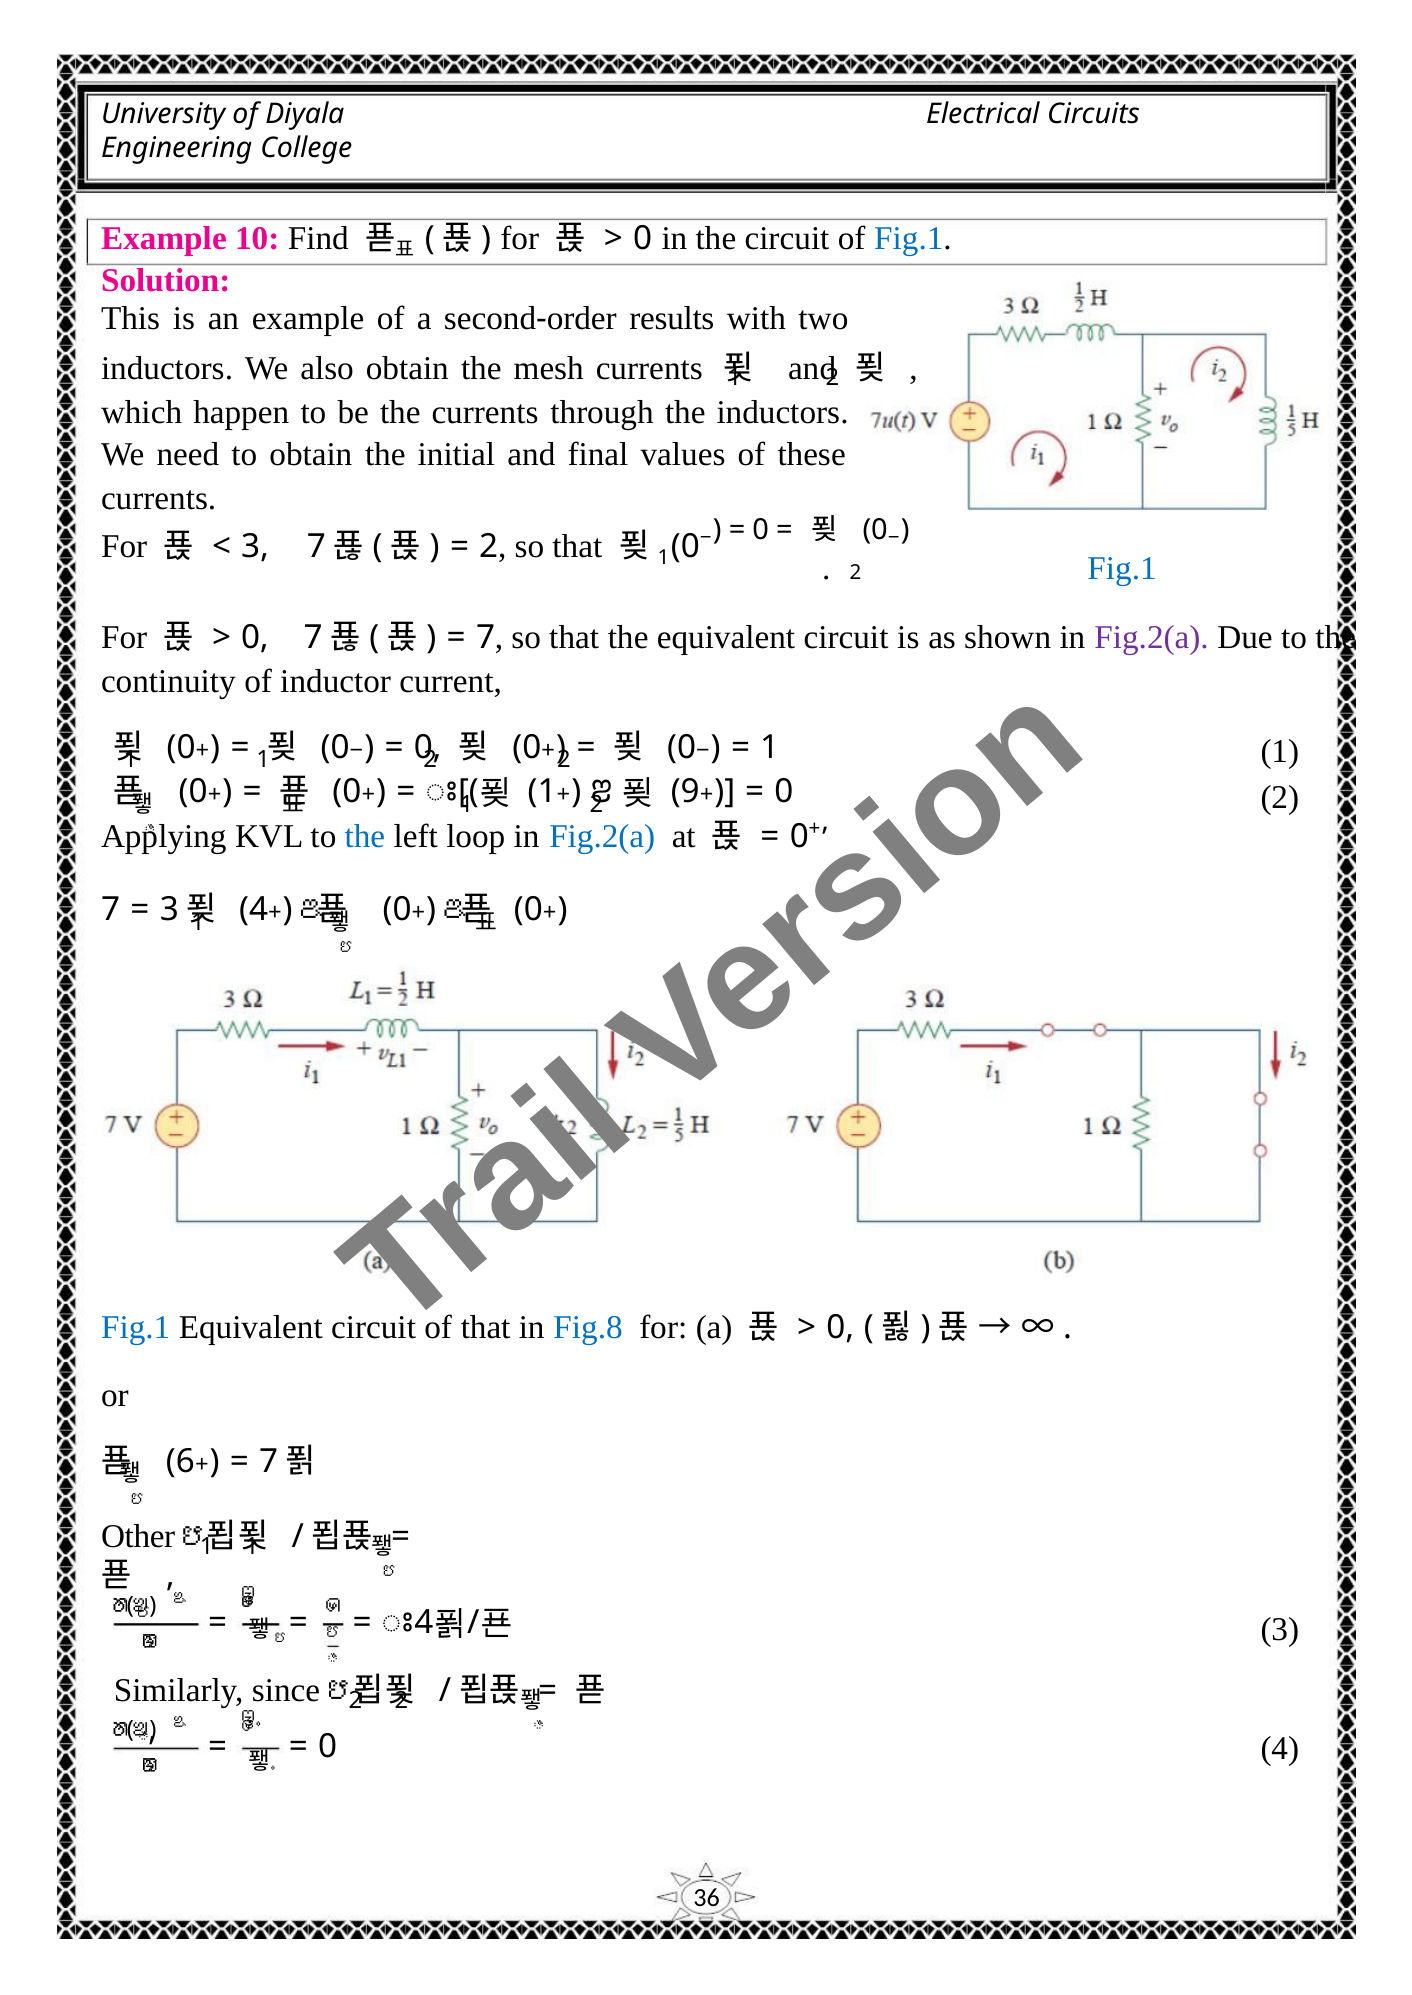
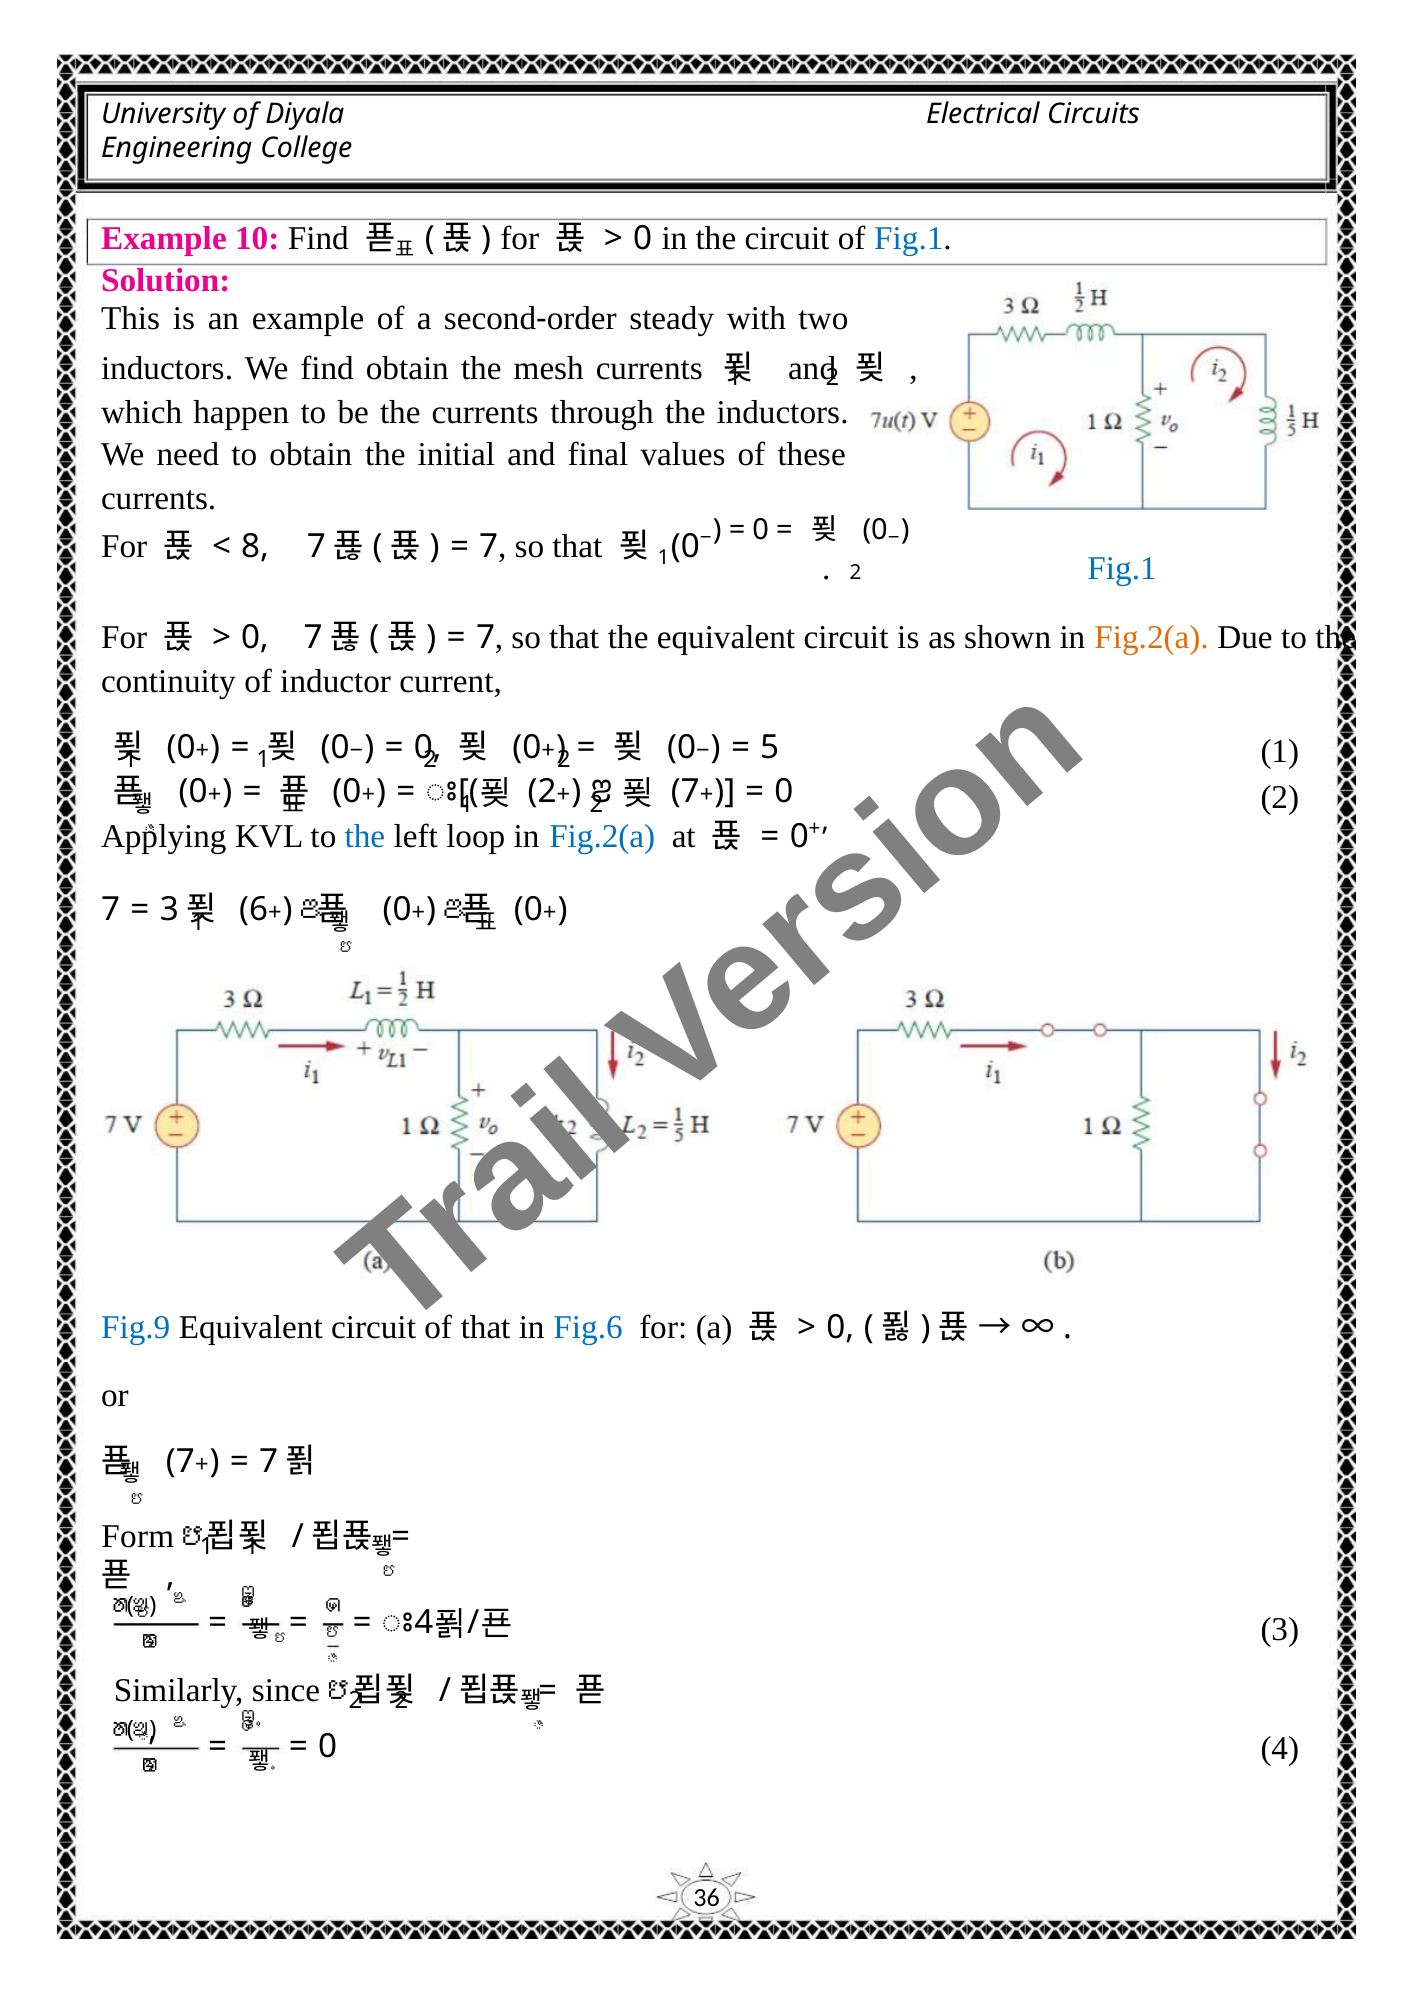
results: results -> steady (672, 319)
We also: also -> find (327, 369)
3: 3 -> 8 (255, 547)
2: 2 -> 7 (489, 547)
Fig.2(a colour: purple -> orange (1152, 637)
1: 1 -> 5 (770, 748)
1: 1 -> 2 (542, 792)
9: 9 -> 7 (685, 792)
4: 4 -> 6 (254, 910)
Fig.1: Fig.1 -> Fig.9 (136, 1328)
Fig.8: Fig.8 -> Fig.6 (588, 1328)
6: 6 -> 7 (180, 1462)
Other: Other -> Form (138, 1538)
